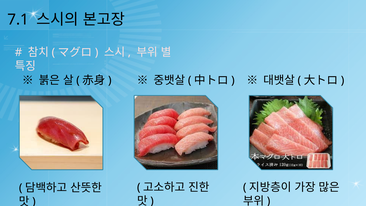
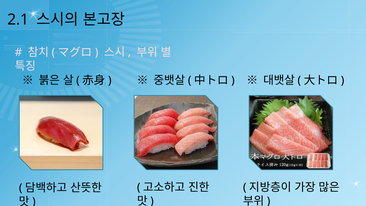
7.1: 7.1 -> 2.1 (18, 19)
